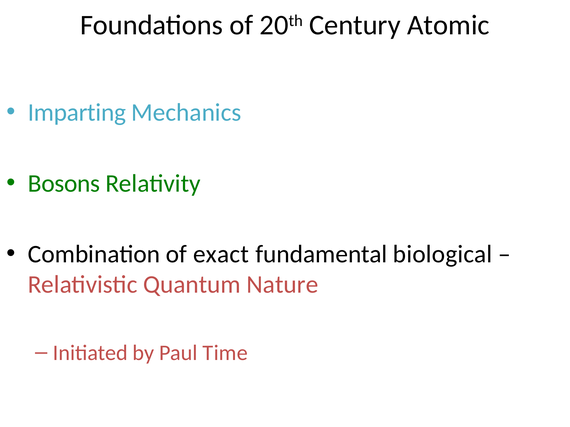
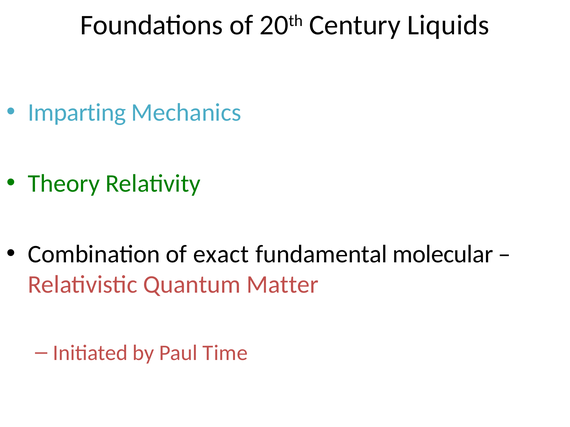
Atomic: Atomic -> Liquids (448, 25)
Bosons: Bosons -> Theory (64, 184)
biological: biological -> molecular (443, 255)
Nature: Nature -> Matter (282, 285)
